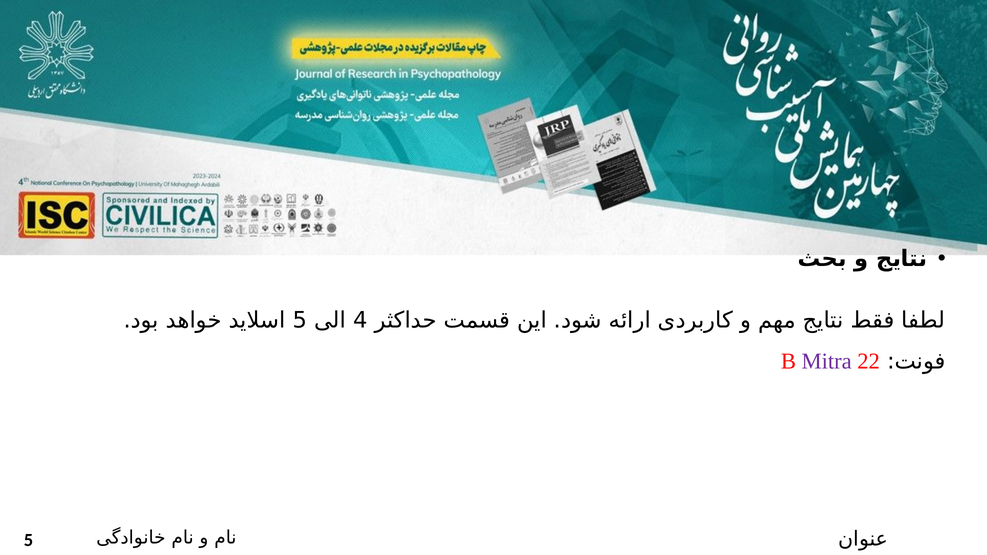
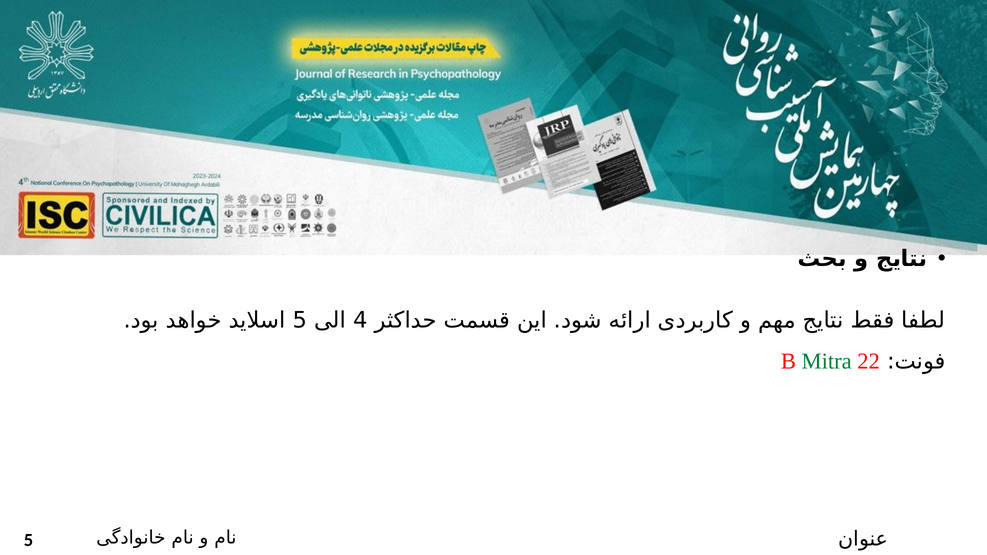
Mitra colour: purple -> green (827, 361)
